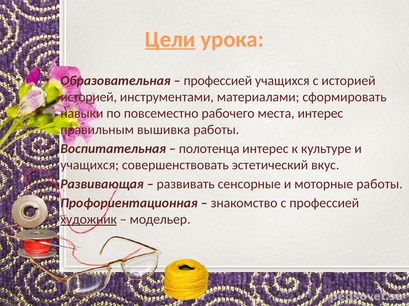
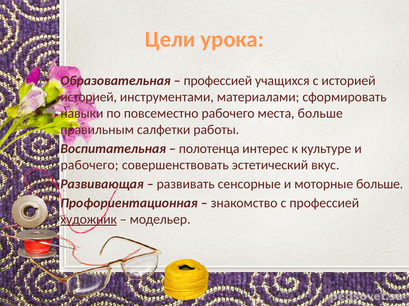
Цели underline: present -> none (170, 39)
места интерес: интерес -> больше (320, 114)
вышивка: вышивка -> салфетки (164, 130)
учащихся: учащихся -> рабочего (90, 165)
моторные работы: работы -> больше (380, 184)
